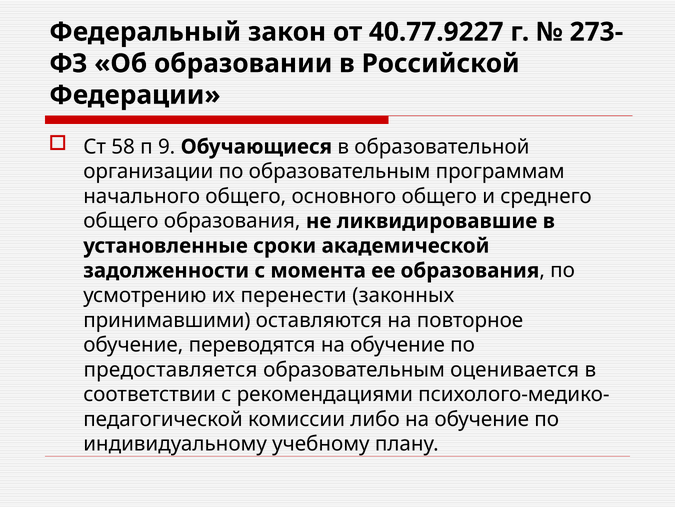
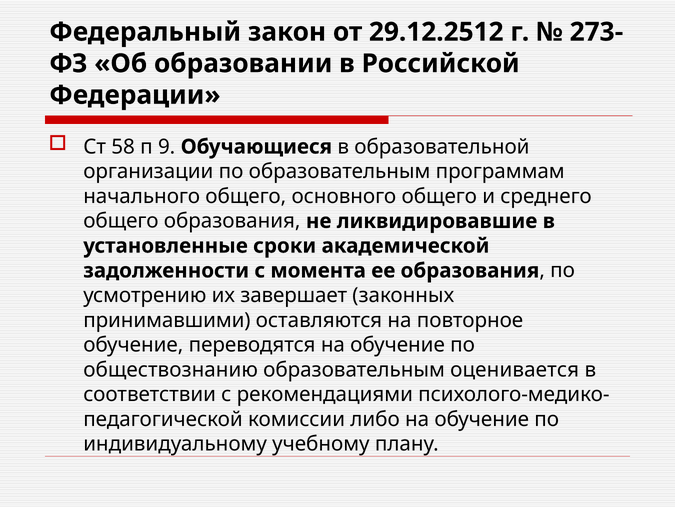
40.77.9227: 40.77.9227 -> 29.12.2512 (436, 32)
перенести: перенести -> завершает (294, 295)
предоставляется: предоставляется -> обществознанию (171, 369)
